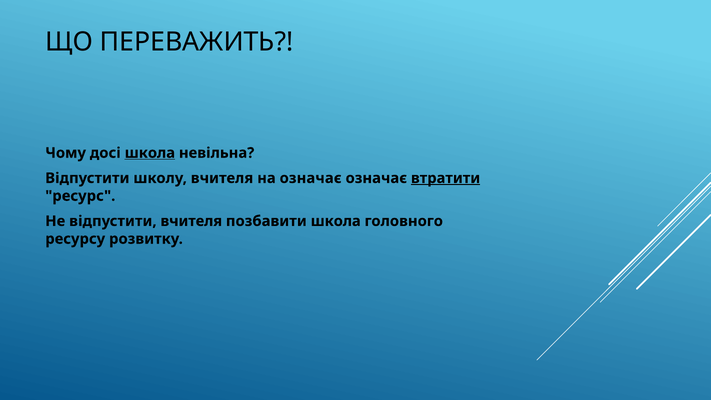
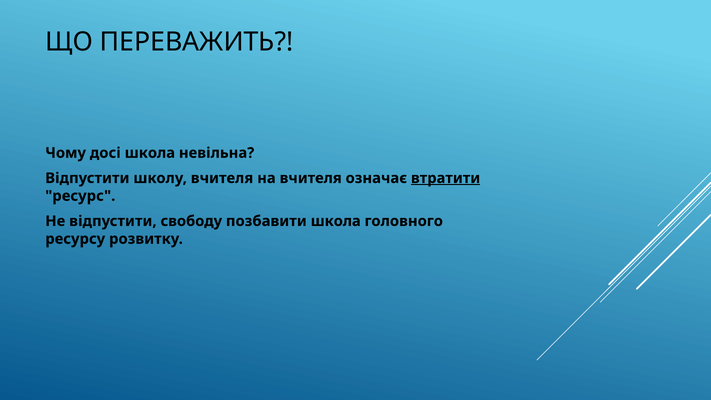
школа underline: present -> none (150, 153)
на означає: означає -> вчителя (311, 178)
відпустити вчителя: вчителя -> свободу (191, 221)
